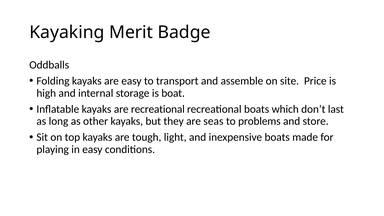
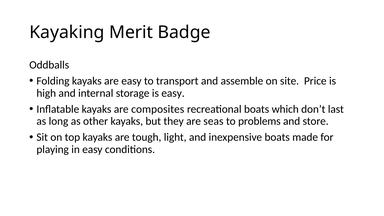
is boat: boat -> easy (173, 93)
are recreational: recreational -> composites (158, 109)
